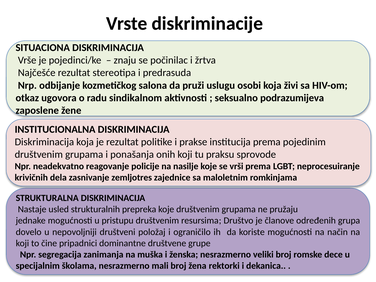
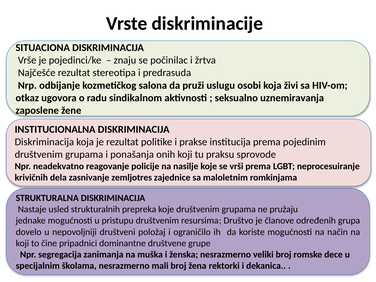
podrazumijeva: podrazumijeva -> uznemiravanja (292, 98)
